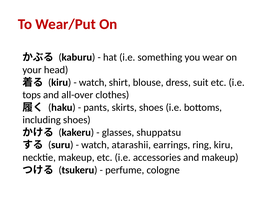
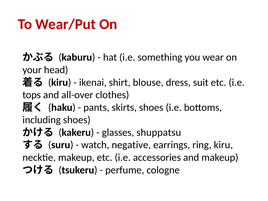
watch: watch -> ikenai (93, 82)
atarashii: atarashii -> negative (131, 145)
